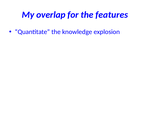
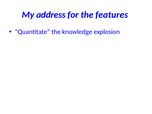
overlap: overlap -> address (51, 15)
